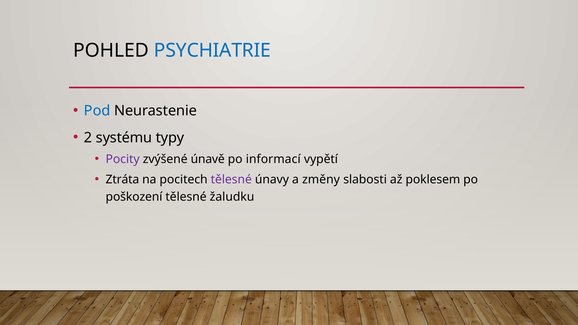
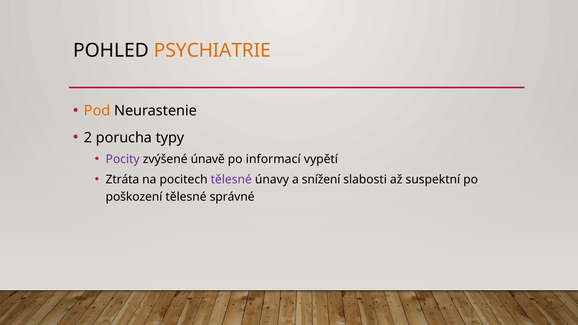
PSYCHIATRIE colour: blue -> orange (212, 51)
Pod colour: blue -> orange (97, 111)
systému: systému -> porucha (124, 138)
změny: změny -> snížení (321, 180)
poklesem: poklesem -> suspektní (433, 180)
žaludku: žaludku -> správné (232, 197)
